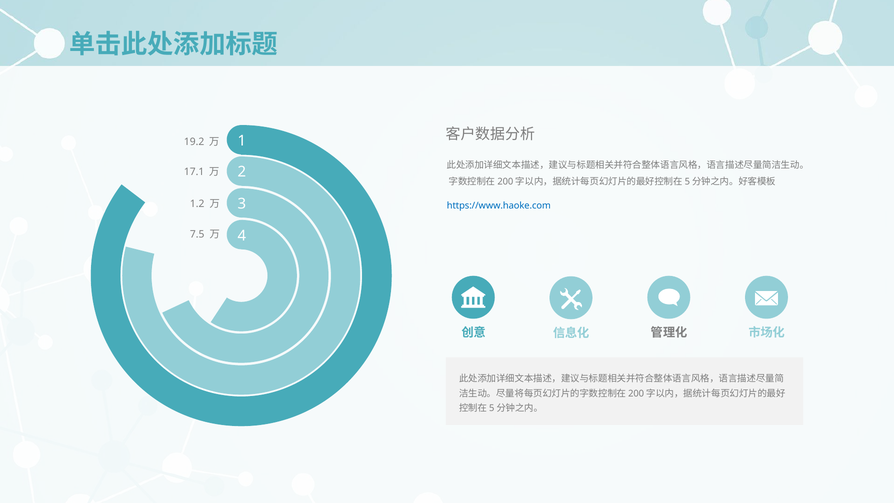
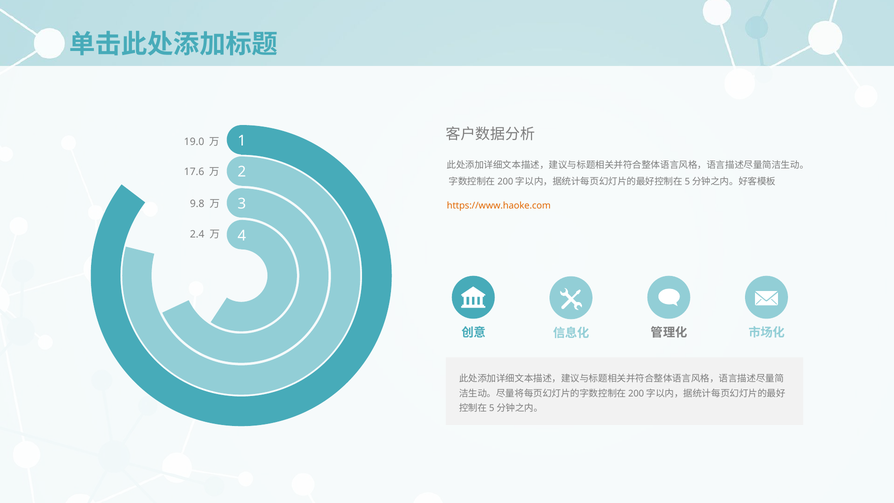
19.2: 19.2 -> 19.0 (194, 142)
17.1: 17.1 -> 17.6 (194, 172)
1.2: 1.2 -> 9.8 (197, 204)
https://www.haoke.com colour: blue -> orange (499, 206)
7.5: 7.5 -> 2.4 (197, 234)
